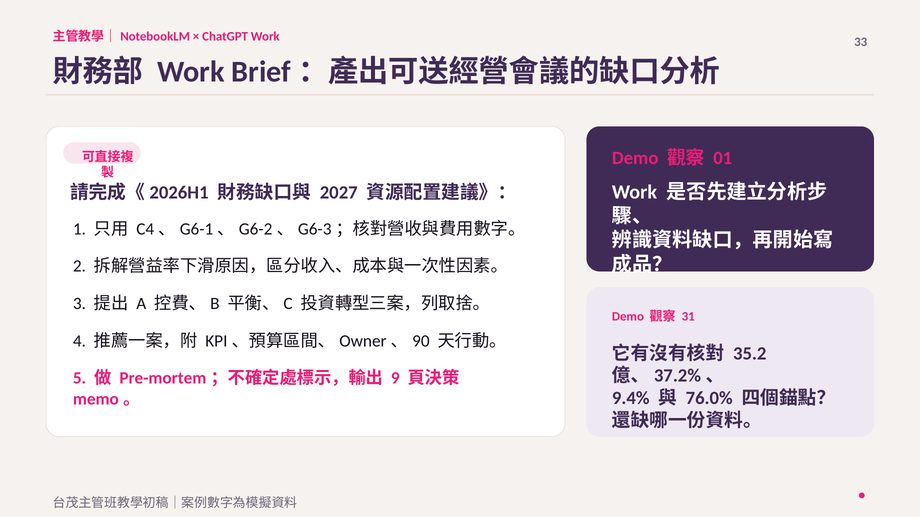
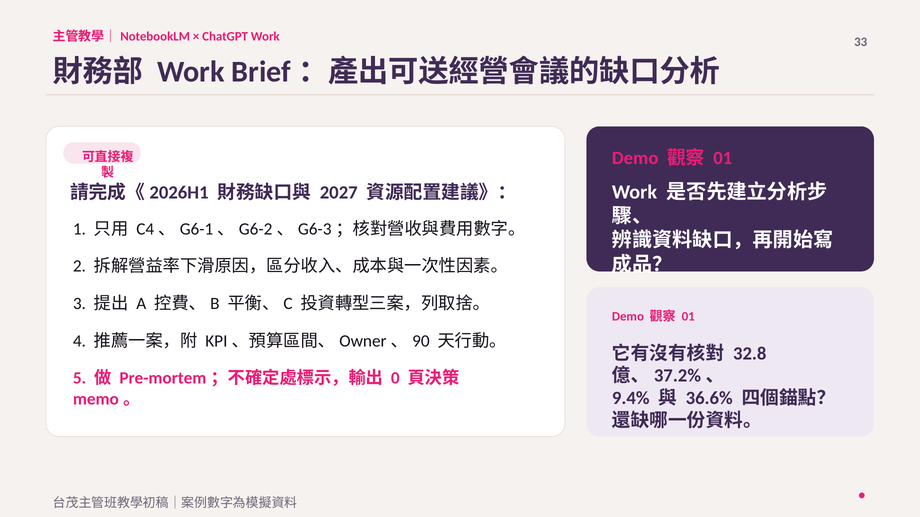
31: 31 -> 01 (688, 317)
35.2: 35.2 -> 32.8 (750, 354)
9: 9 -> 0 (395, 379)
76.0%: 76.0% -> 36.6% (709, 399)
